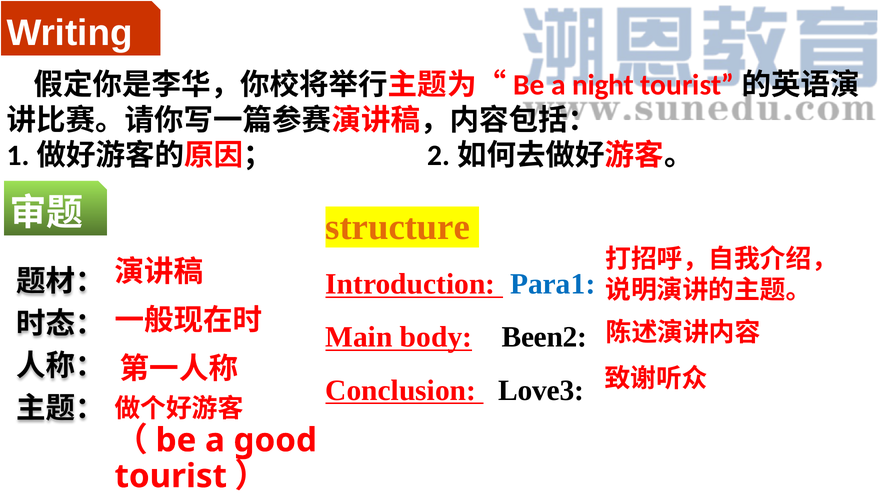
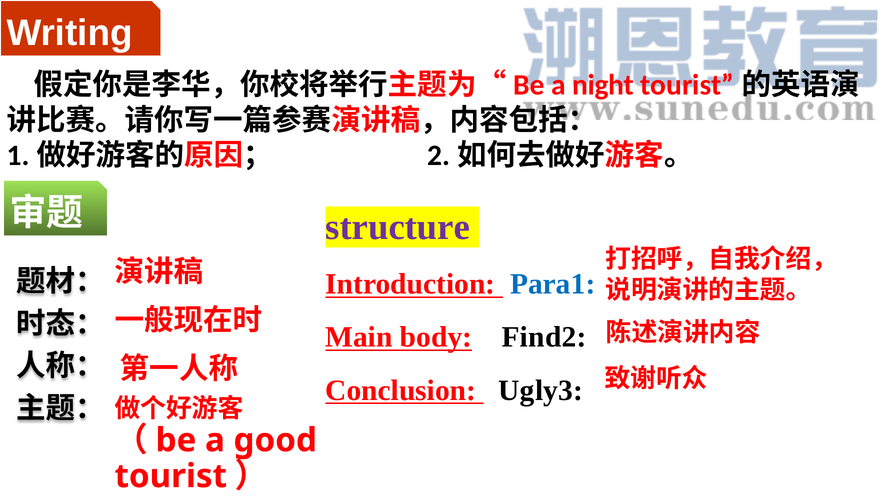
structure colour: orange -> purple (398, 227)
Been2: Been2 -> Find2 (544, 337)
Love3: Love3 -> Ugly3 (541, 390)
